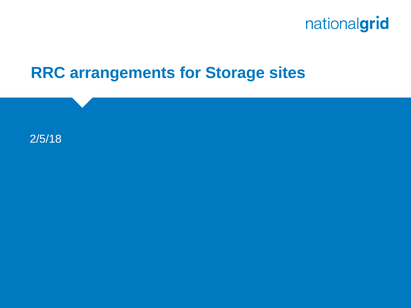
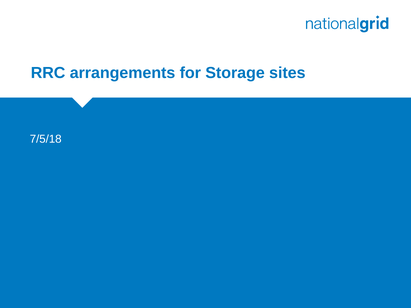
2/5/18: 2/5/18 -> 7/5/18 (46, 139)
